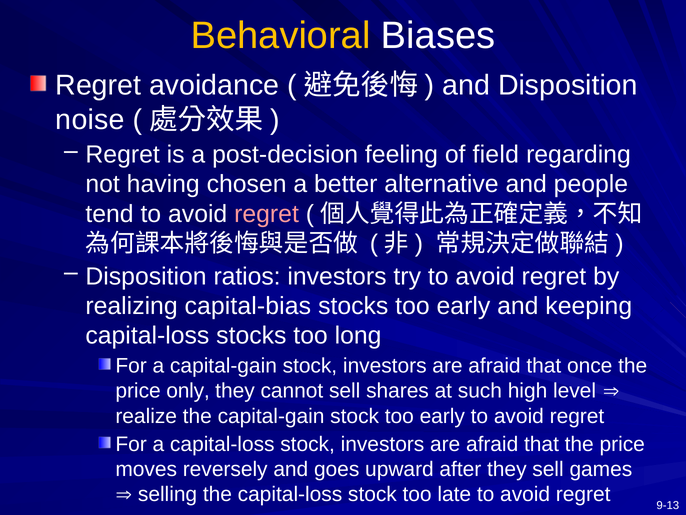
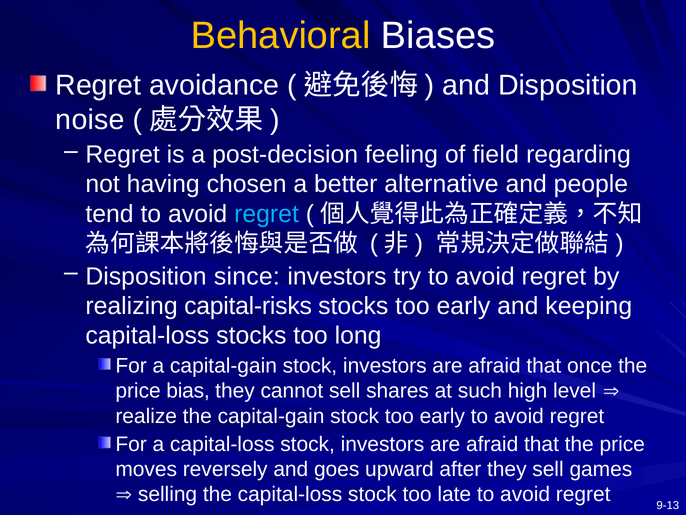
regret colour: pink -> light blue (267, 214)
ratios: ratios -> since (247, 276)
capital-bias: capital-bias -> capital-risks (248, 306)
only: only -> bias (188, 391)
